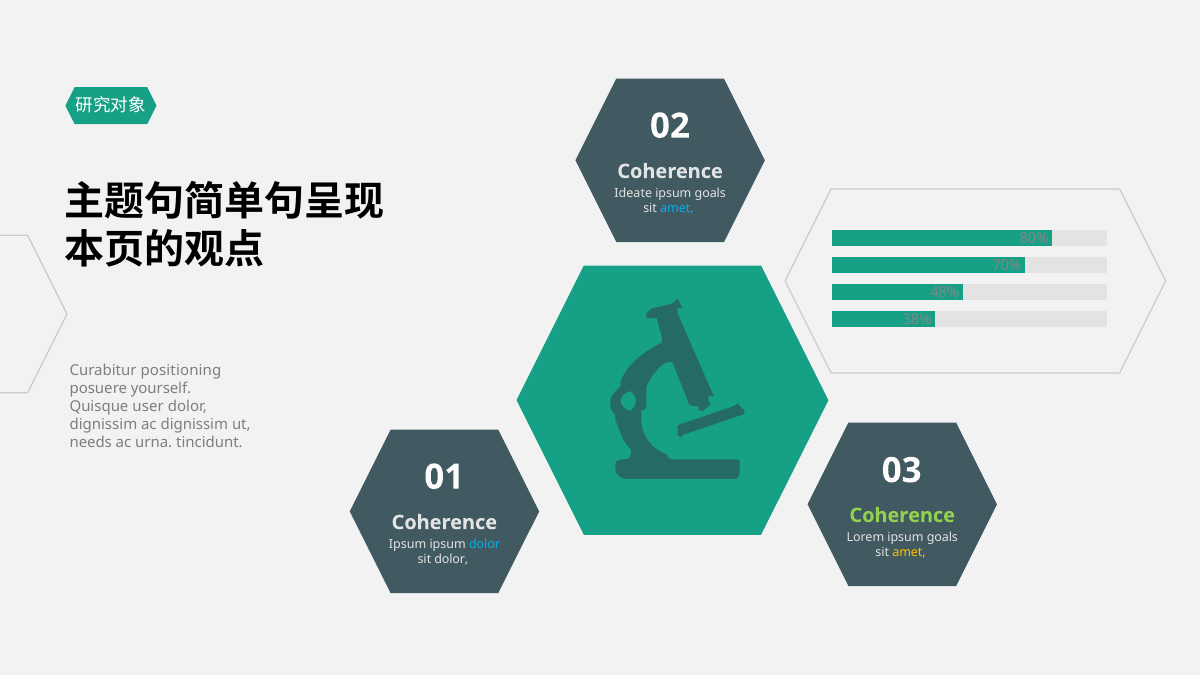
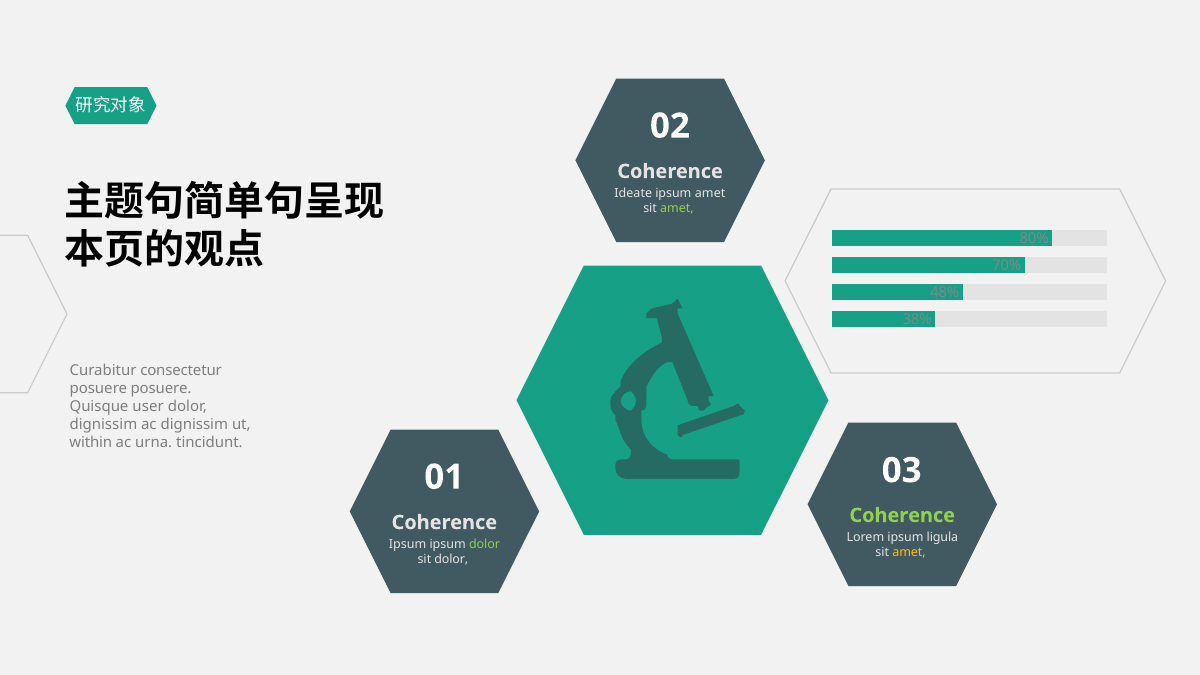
goals: goals -> amet (710, 193)
amet colour: light blue -> light green (677, 208)
positioning: positioning -> consectetur (181, 371)
posuere yourself: yourself -> posuere (161, 389)
needs: needs -> within (91, 443)
Lorem ipsum goals: goals -> ligula (942, 537)
dolor colour: light blue -> light green (485, 544)
